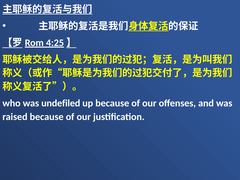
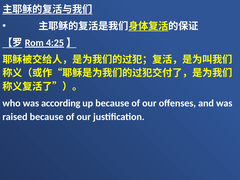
undefiled: undefiled -> according (61, 103)
